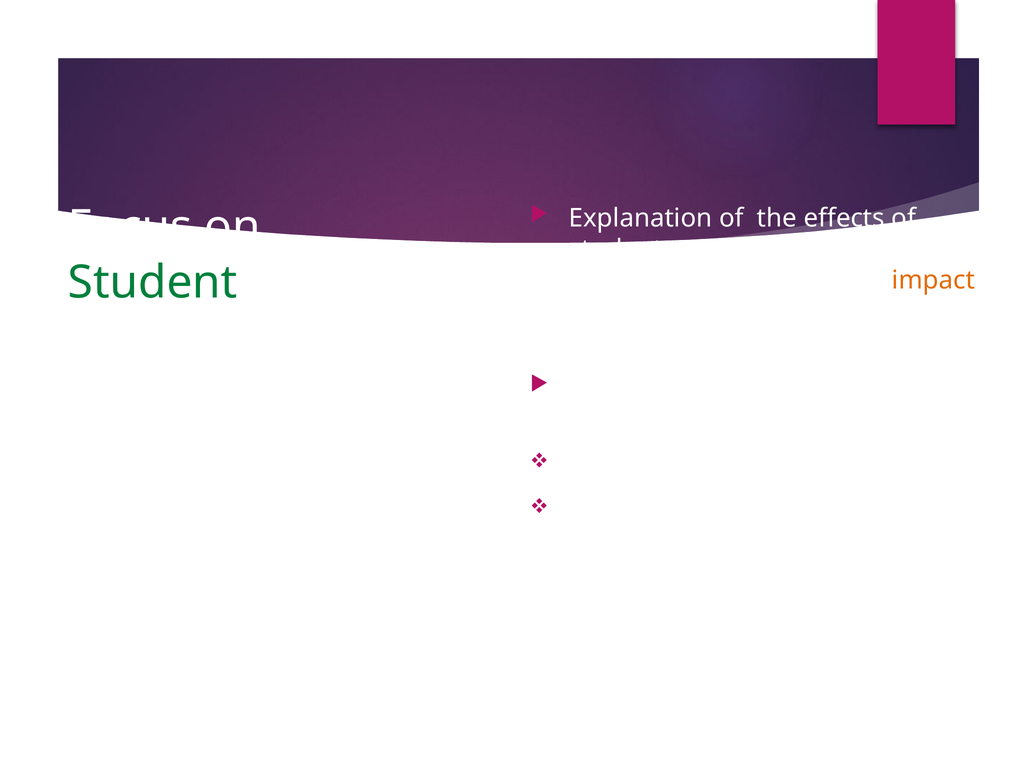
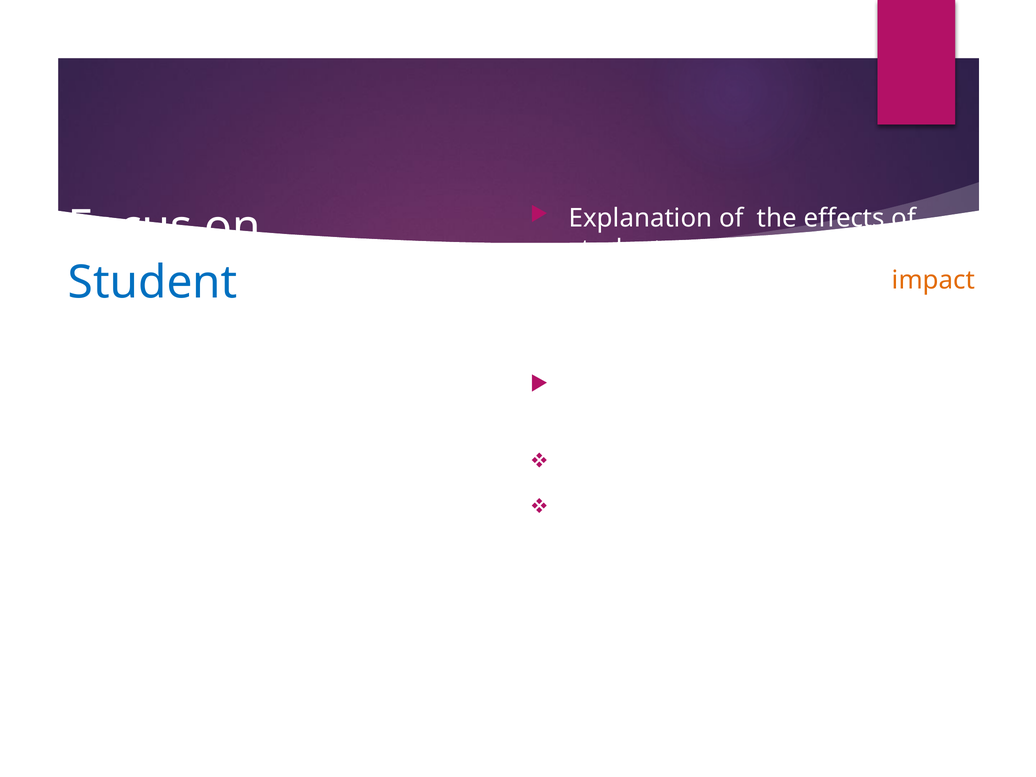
Student colour: green -> blue (153, 283)
